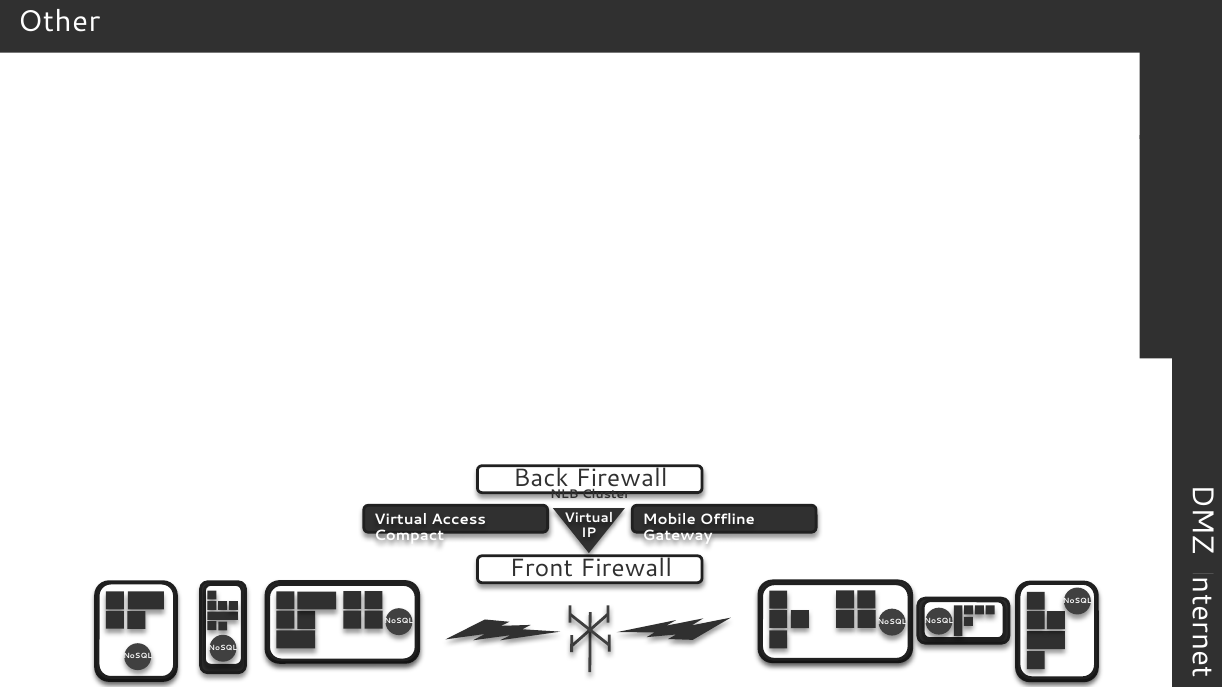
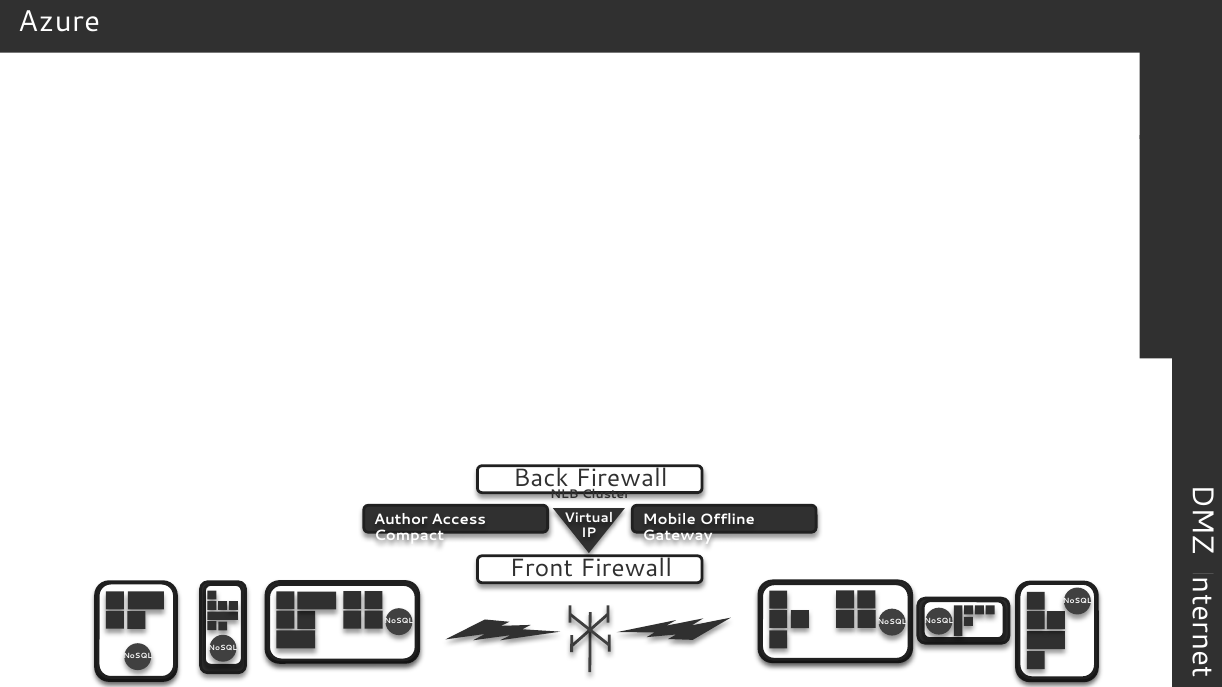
Other: Other -> Azure (59, 22)
Virtual: Virtual -> Author (401, 520)
